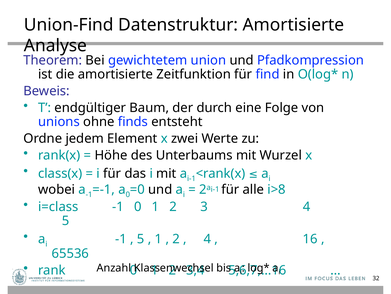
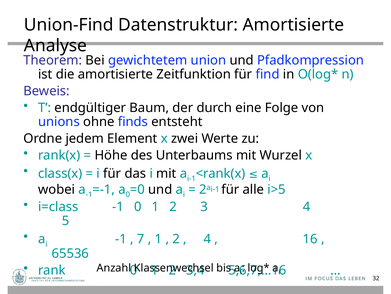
i>8: i>8 -> i>5 (277, 189)
5: 5 -> 7 (141, 238)
